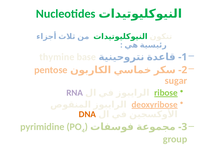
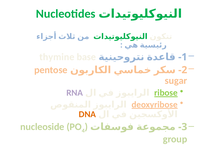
pyrimidine: pyrimidine -> nucleoside (42, 127)
